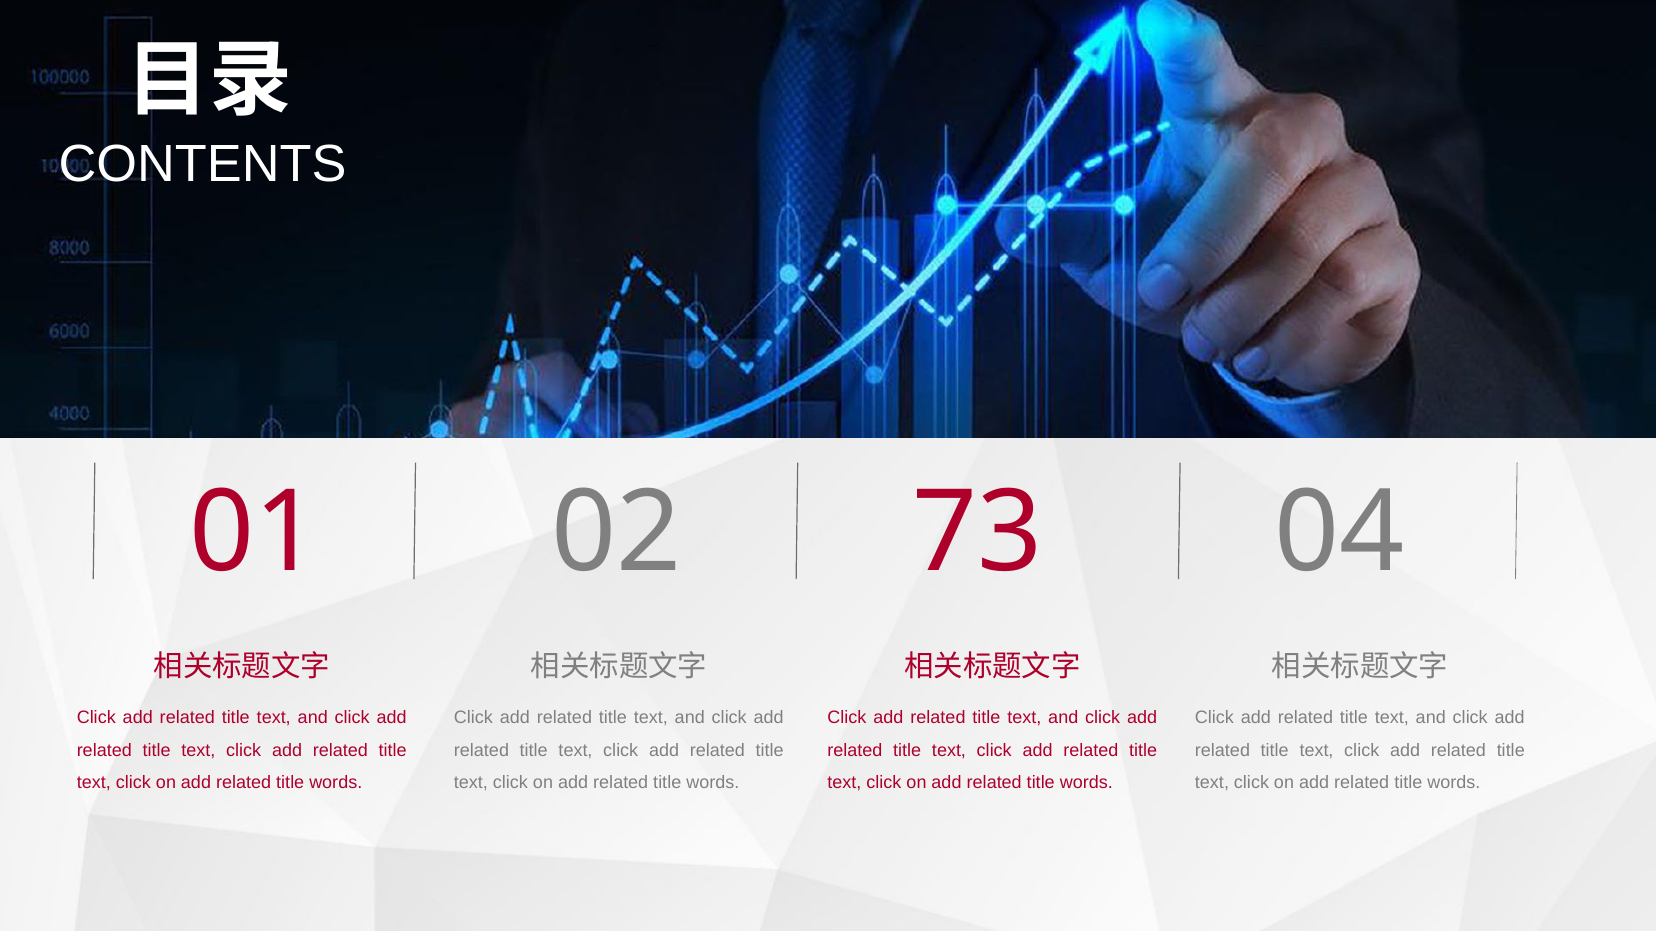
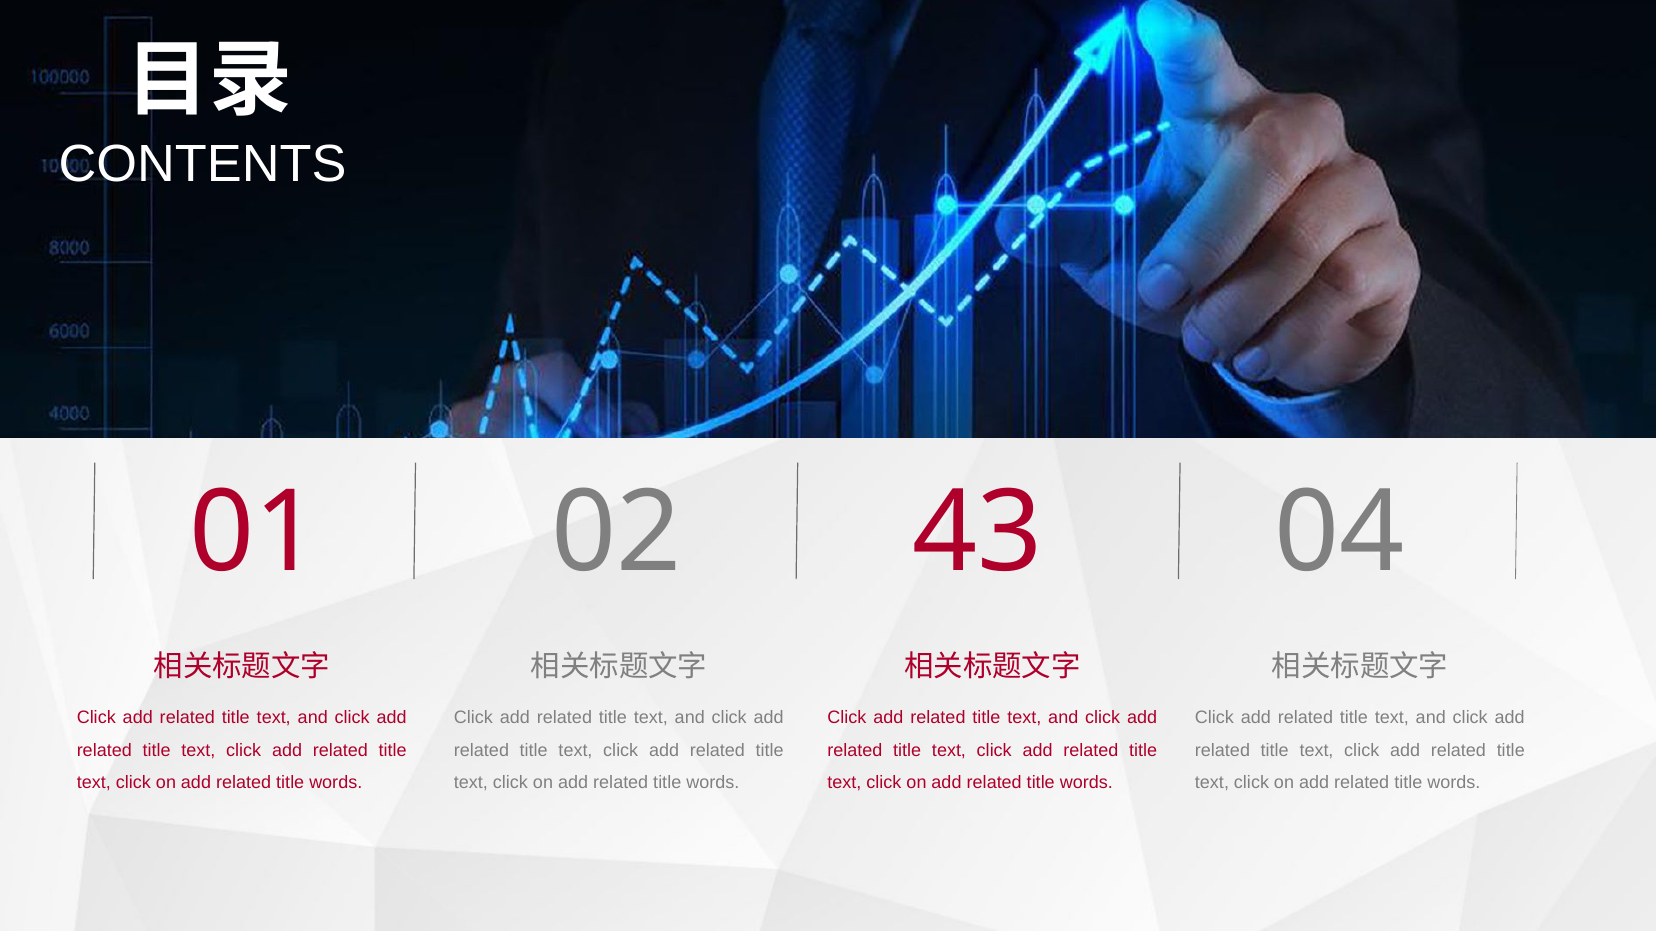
73: 73 -> 43 (978, 533)
